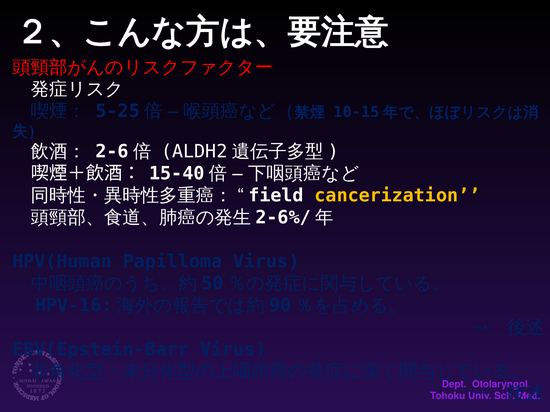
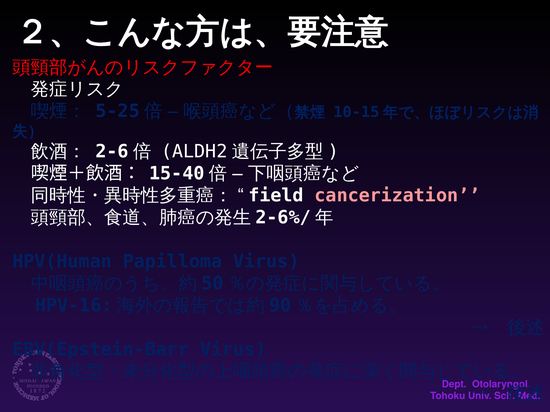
cancerization colour: yellow -> pink (397, 196)
